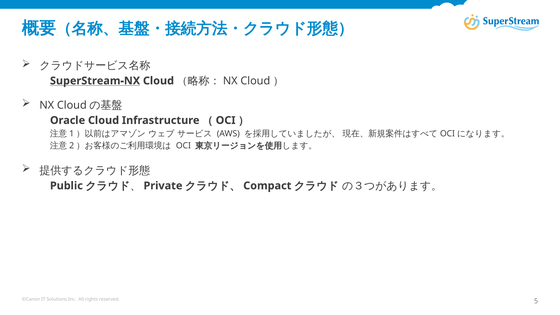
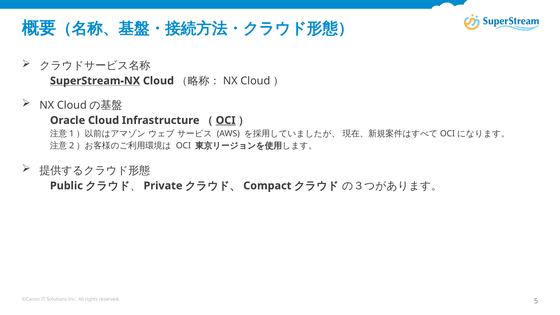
OCI underline: none -> present (226, 120)
